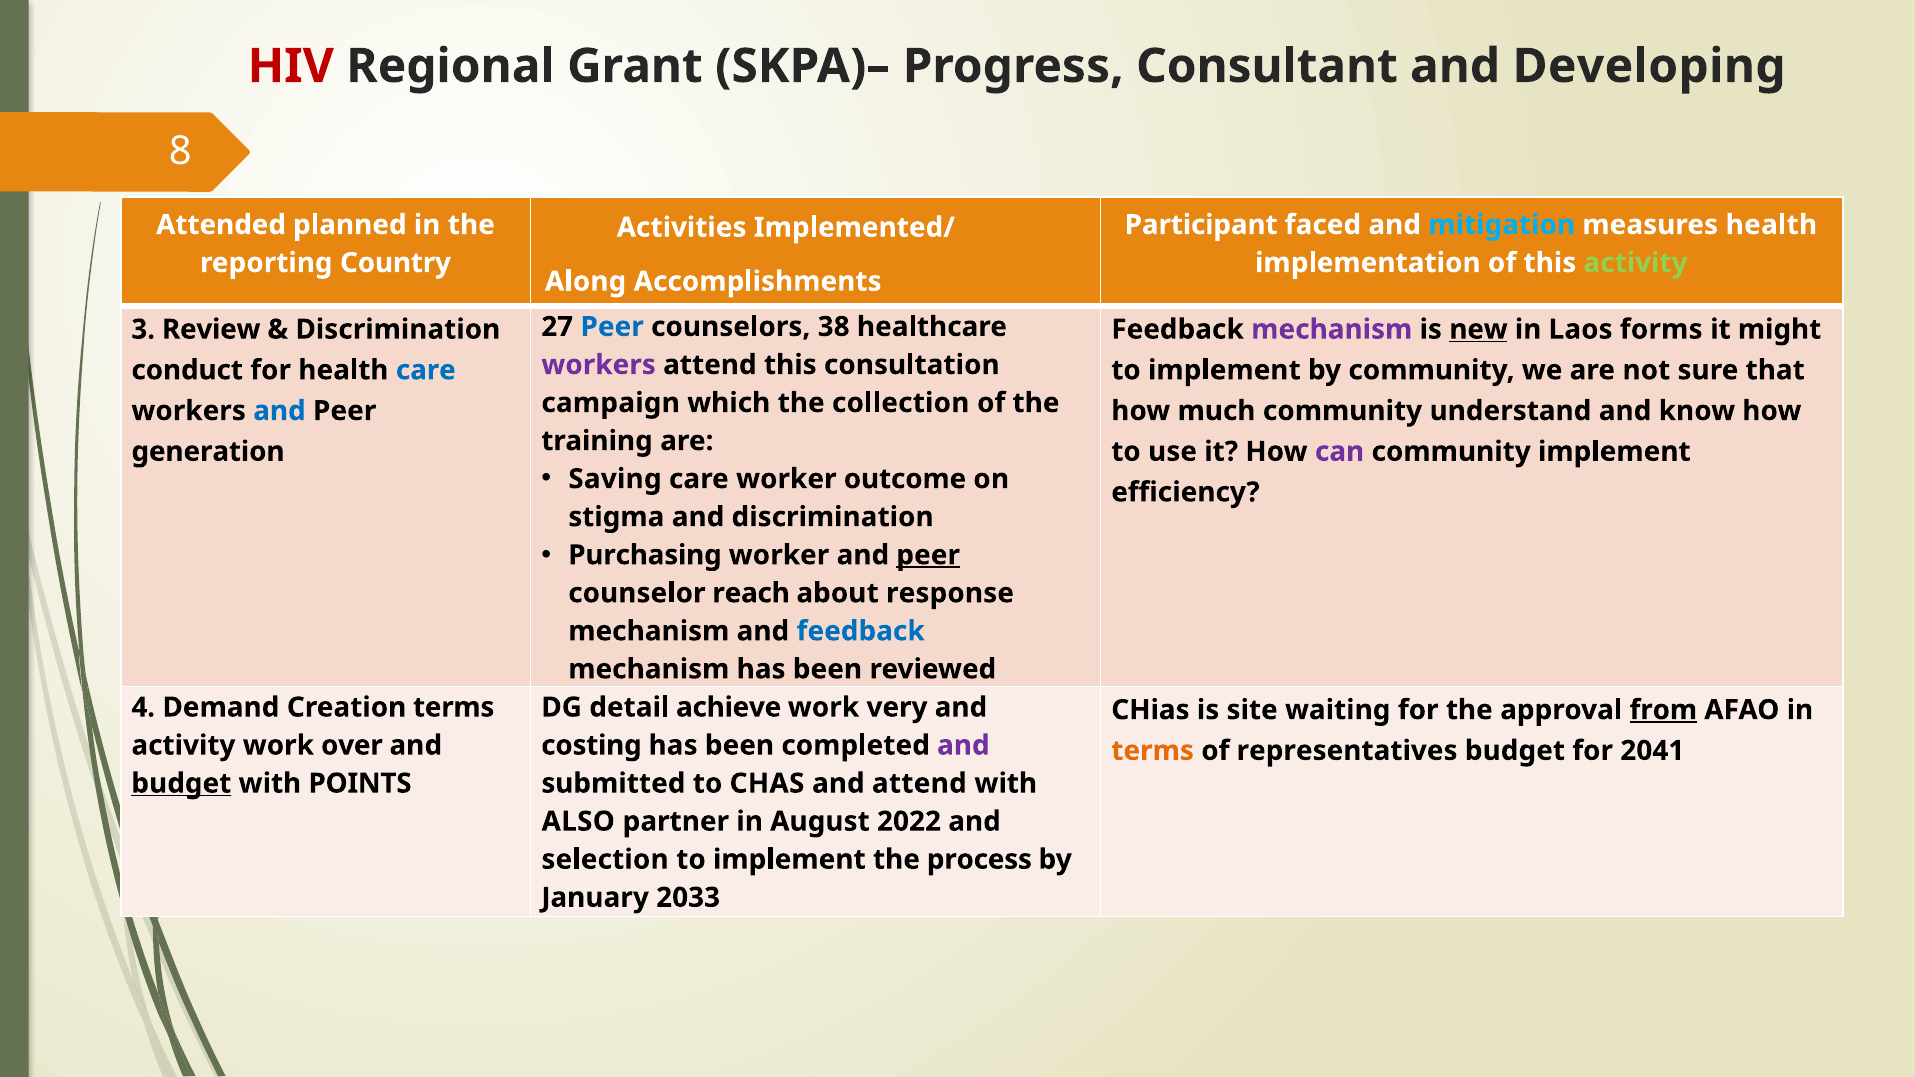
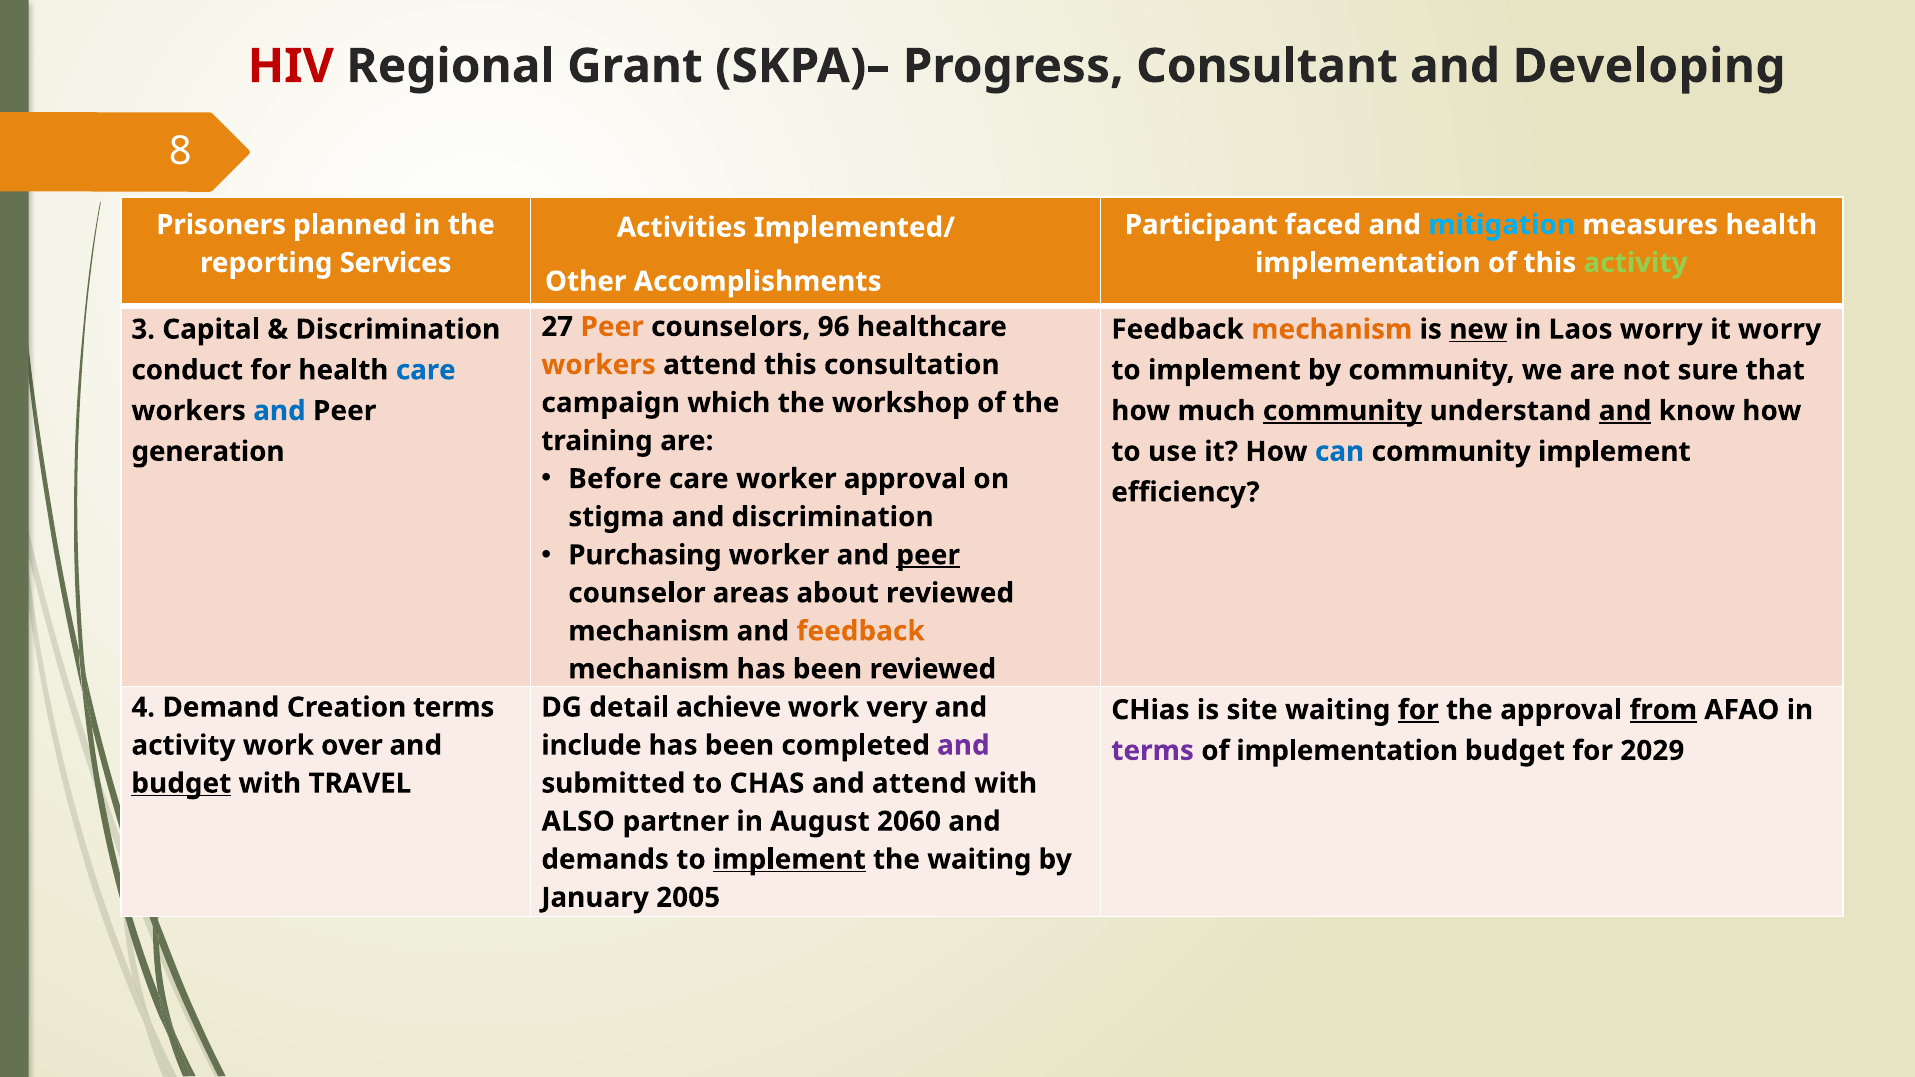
Attended: Attended -> Prisoners (221, 225)
Country: Country -> Services (396, 263)
Along: Along -> Other (586, 282)
Peer colour: blue -> orange (612, 327)
38: 38 -> 96 (834, 327)
Review: Review -> Capital (211, 329)
mechanism colour: purple -> orange (1332, 329)
Laos forms: forms -> worry (1661, 329)
it might: might -> worry (1780, 329)
workers colour: purple -> orange (599, 365)
collection: collection -> workshop (901, 403)
community underline: none -> present (1342, 411)
and underline: none -> present (1625, 411)
can colour: purple -> blue (1340, 452)
Saving: Saving -> Before (615, 479)
worker outcome: outcome -> approval (905, 479)
reach: reach -> areas (751, 593)
about response: response -> reviewed (950, 593)
feedback colour: blue -> orange (861, 631)
for underline: none -> present (1418, 710)
costing: costing -> include (591, 745)
terms colour: orange -> purple (1153, 751)
of representatives: representatives -> implementation (1347, 751)
2041: 2041 -> 2029 (1652, 751)
POINTS: POINTS -> TRAVEL (360, 784)
2022: 2022 -> 2060 (909, 822)
selection: selection -> demands (605, 860)
implement underline: none -> present (789, 860)
the process: process -> waiting (979, 860)
2033: 2033 -> 2005 (688, 898)
